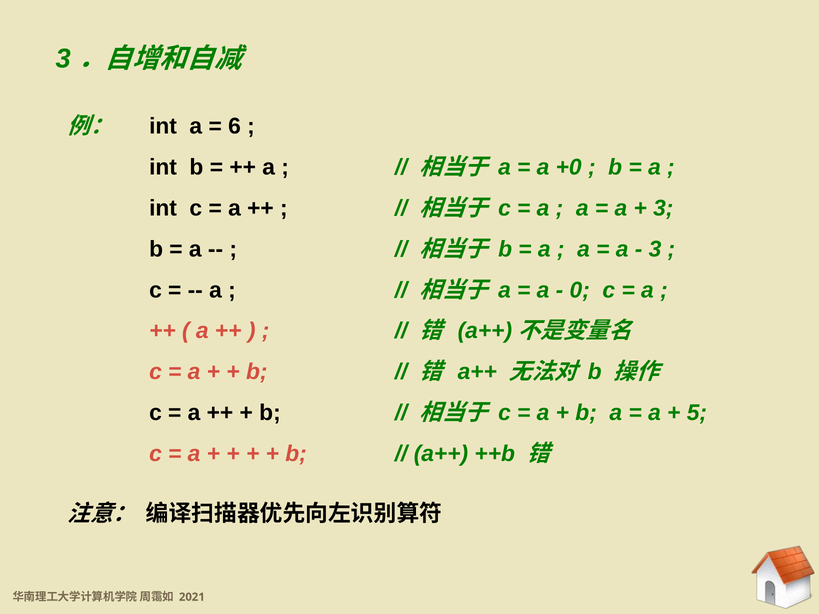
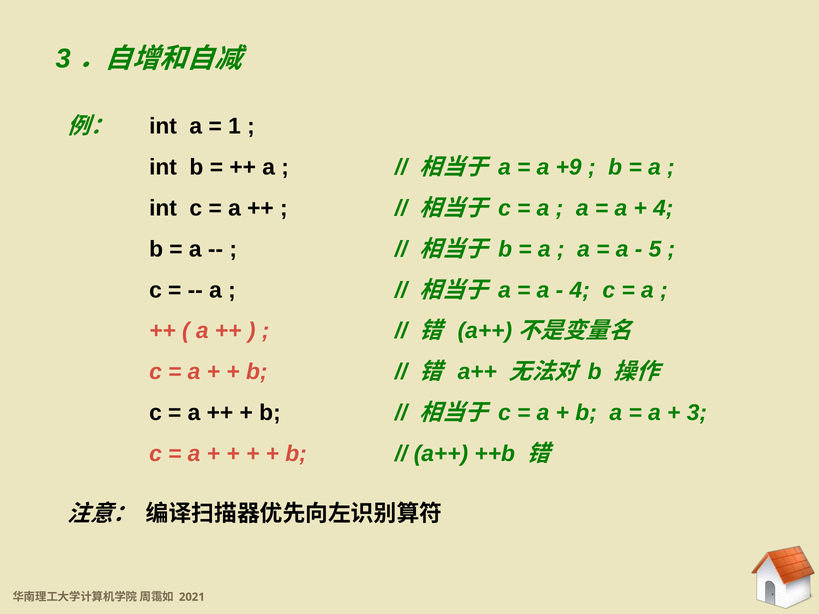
6: 6 -> 1 (235, 126)
+0: +0 -> +9 (569, 167)
3: 3 -> 4 (663, 208)
3: 3 -> 5 (655, 249)
0: 0 -> 4 (580, 290)
5: 5 -> 3 (697, 413)
